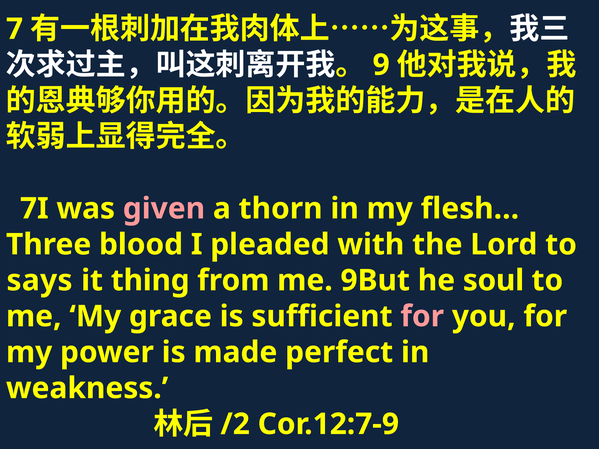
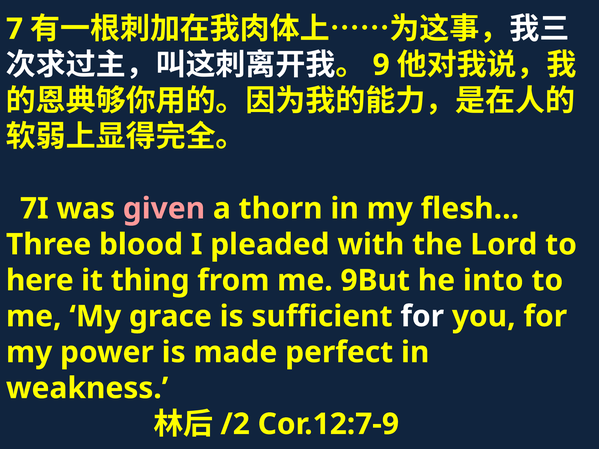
says: says -> here (40, 281)
soul: soul -> into (493, 281)
for colour: pink -> white (422, 317)
